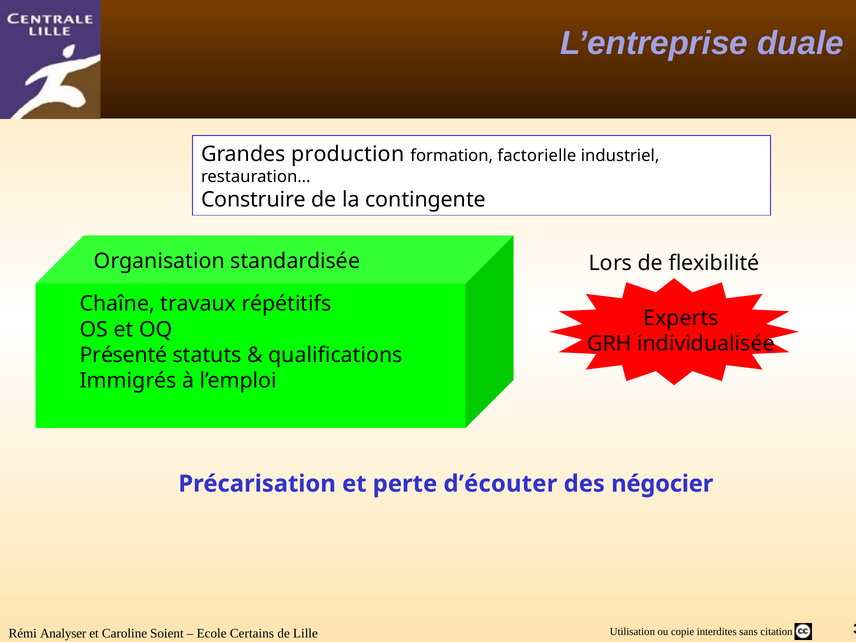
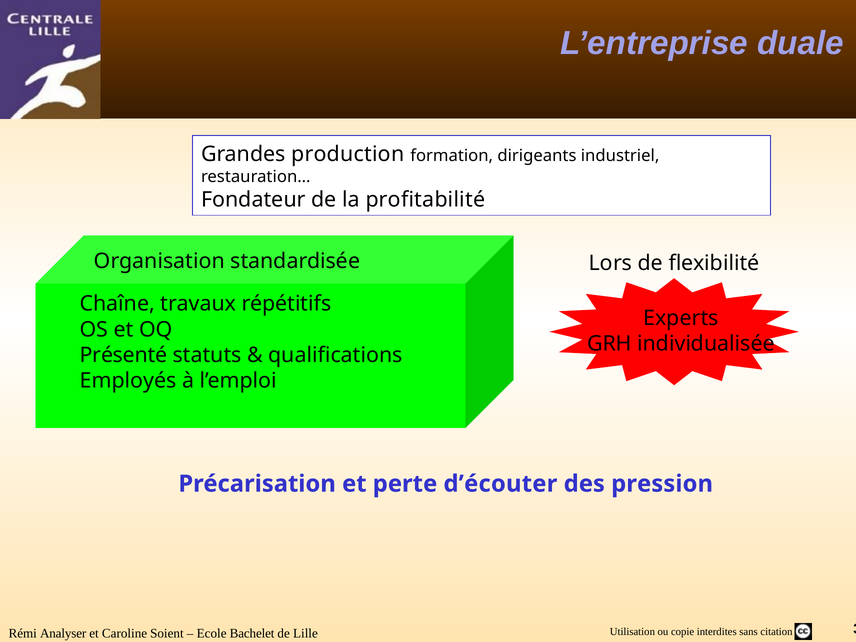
factorielle: factorielle -> dirigeants (537, 156)
Construire: Construire -> Fondateur (253, 200)
contingente: contingente -> profitabilité (425, 200)
Immigrés: Immigrés -> Employés (128, 381)
négocier: négocier -> pression (662, 484)
Certains: Certains -> Bachelet (252, 634)
